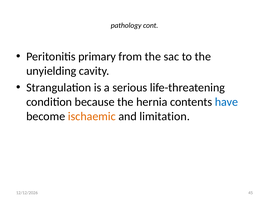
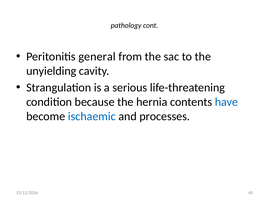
primary: primary -> general (97, 56)
ischaemic colour: orange -> blue (92, 116)
limitation: limitation -> processes (165, 116)
